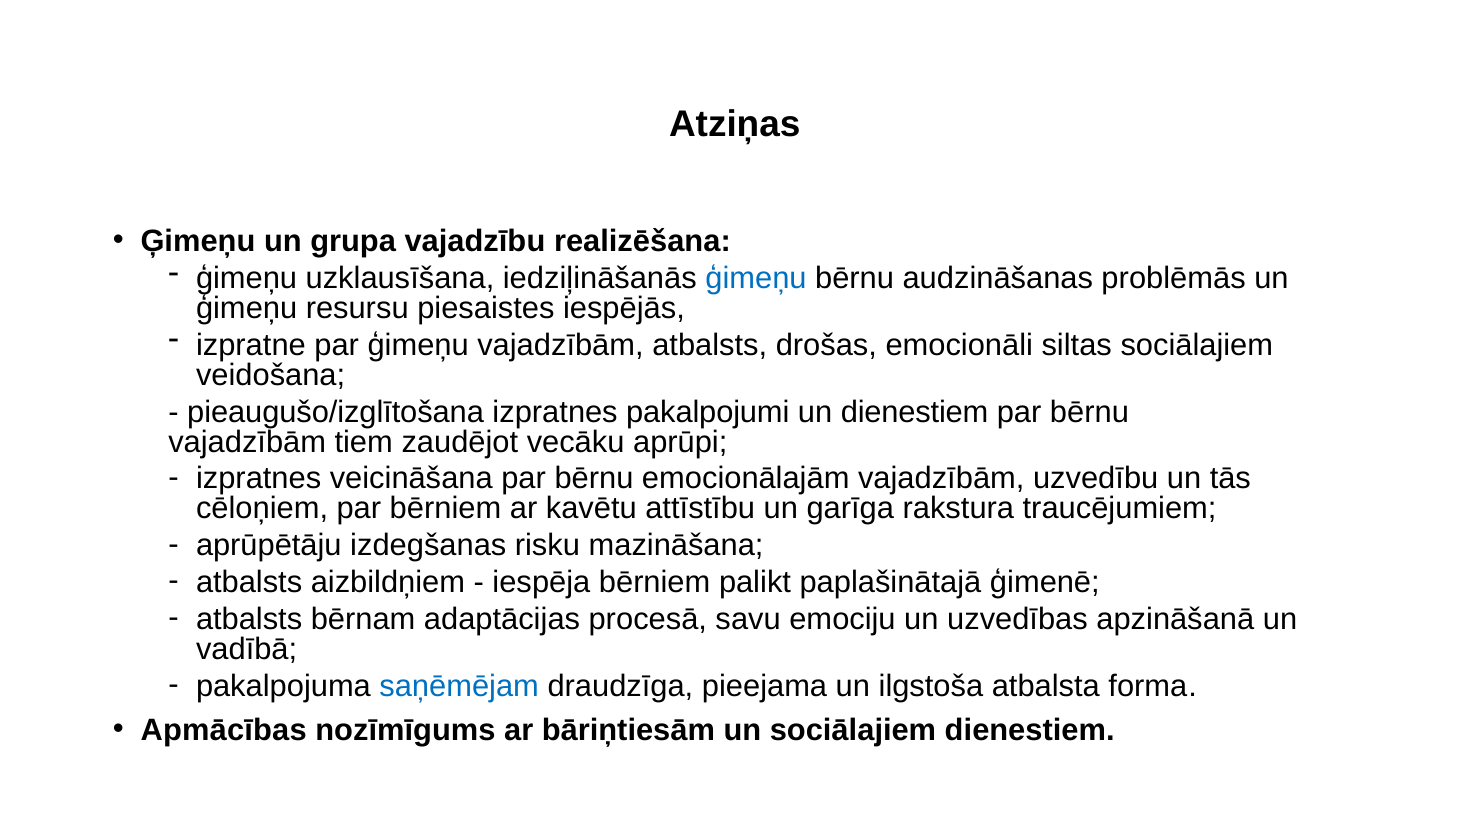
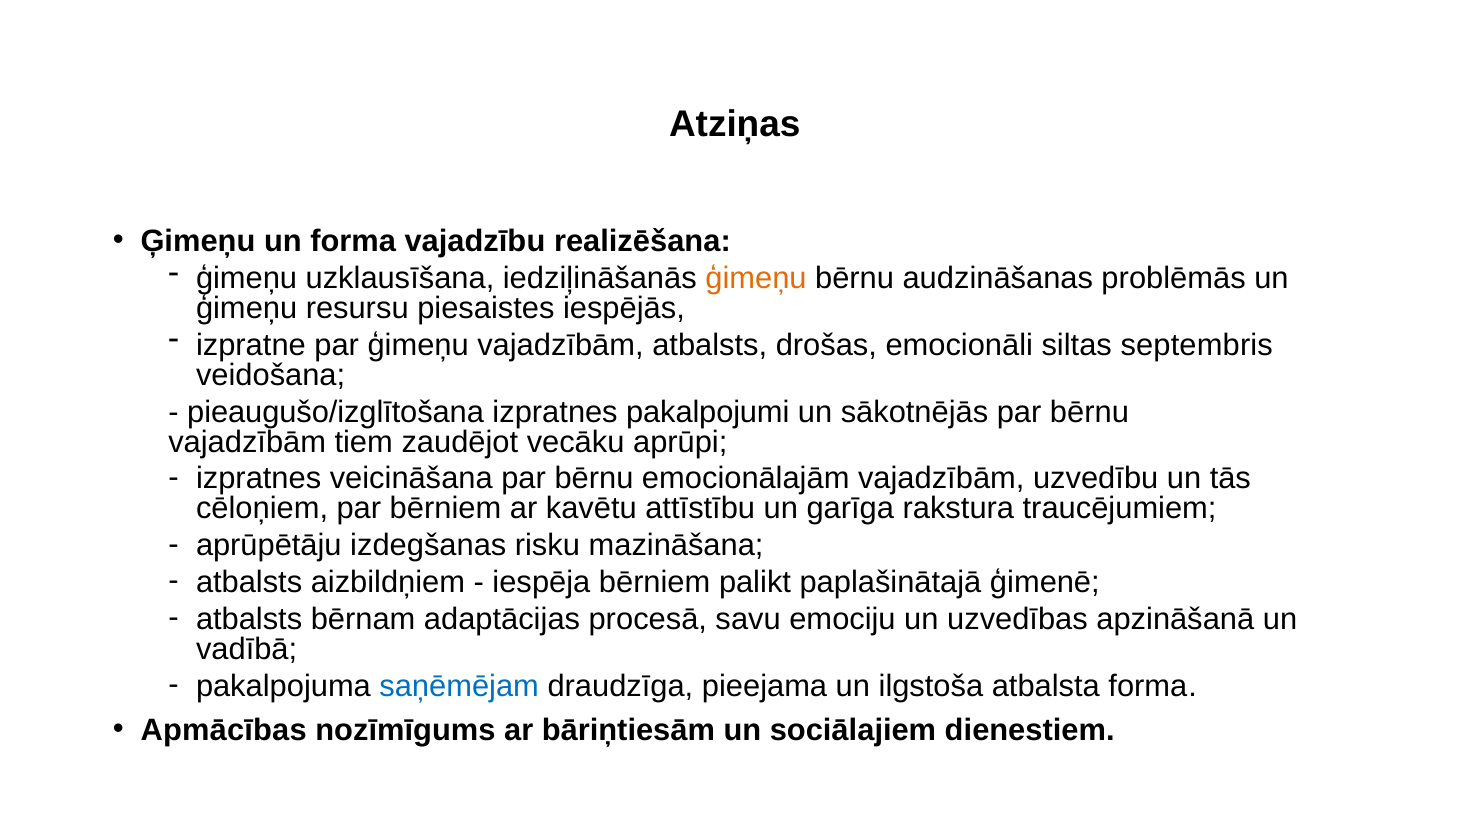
un grupa: grupa -> forma (353, 241)
ģimeņu colour: blue -> orange (756, 278)
siltas sociālajiem: sociālajiem -> septembris (1197, 345)
un dienestiem: dienestiem -> sākotnējās (914, 412)
